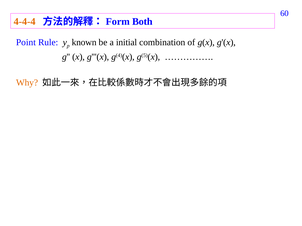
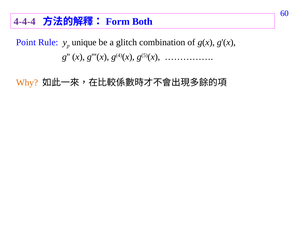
4-4-4 colour: orange -> purple (25, 22)
known: known -> unique (84, 42)
initial: initial -> glitch (126, 42)
